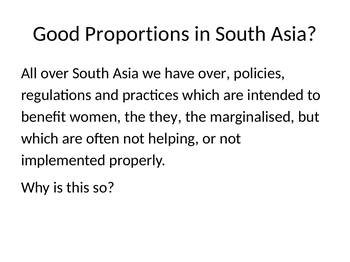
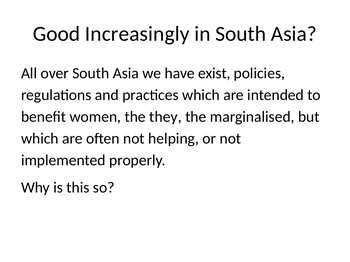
Proportions: Proportions -> Increasingly (137, 34)
have over: over -> exist (214, 73)
